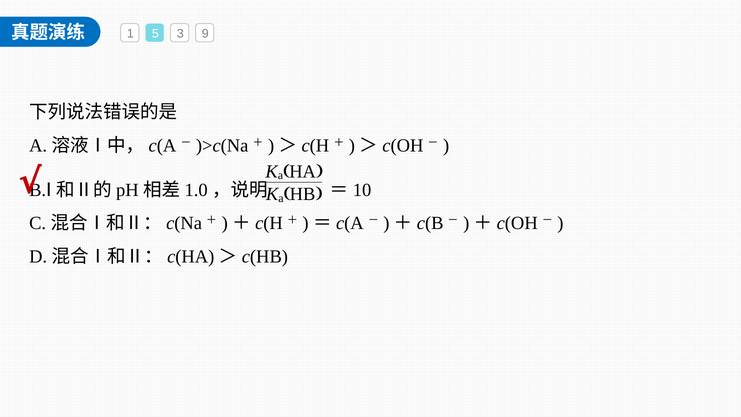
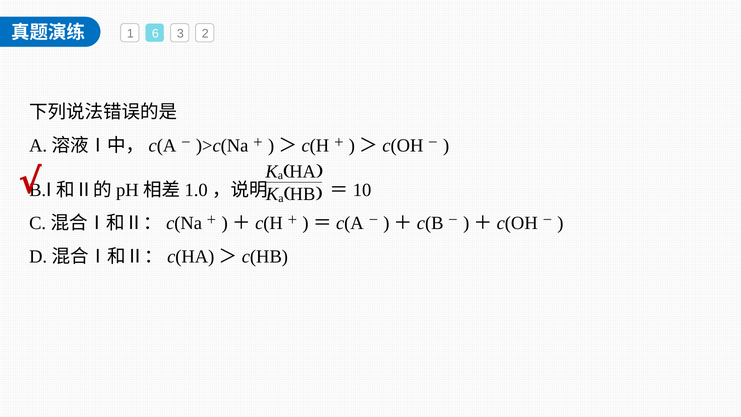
5: 5 -> 6 (155, 34)
9: 9 -> 2 (205, 34)
